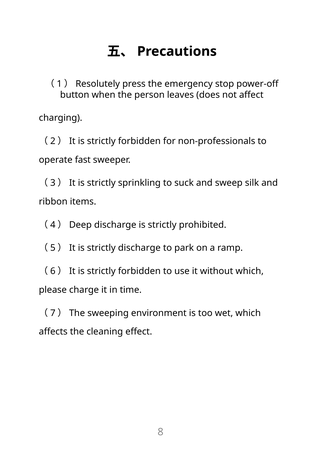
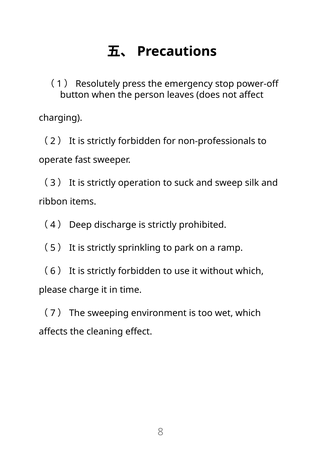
sprinkling: sprinkling -> operation (139, 183)
strictly discharge: discharge -> sprinkling (139, 248)
